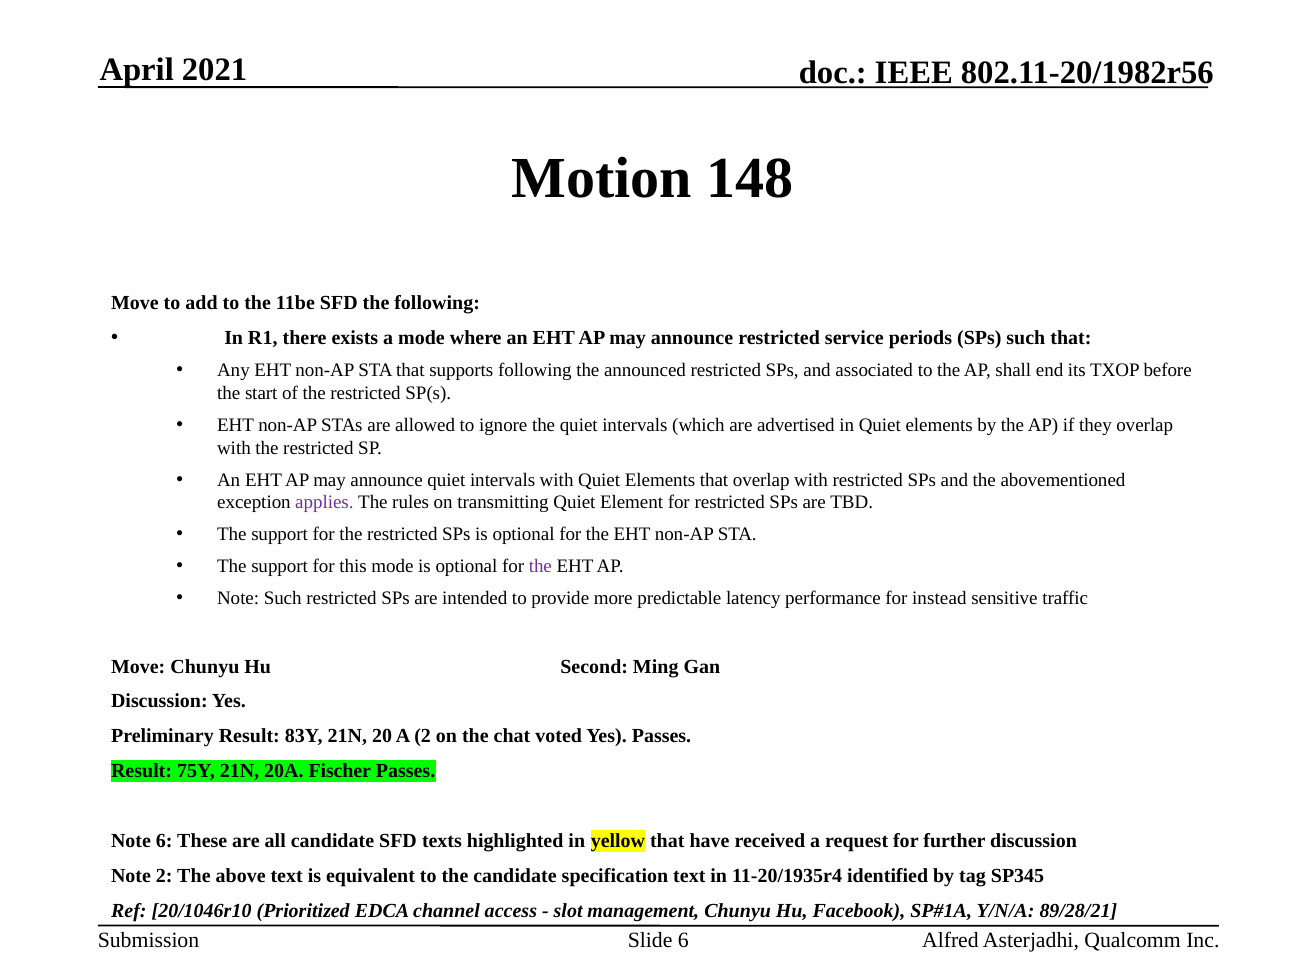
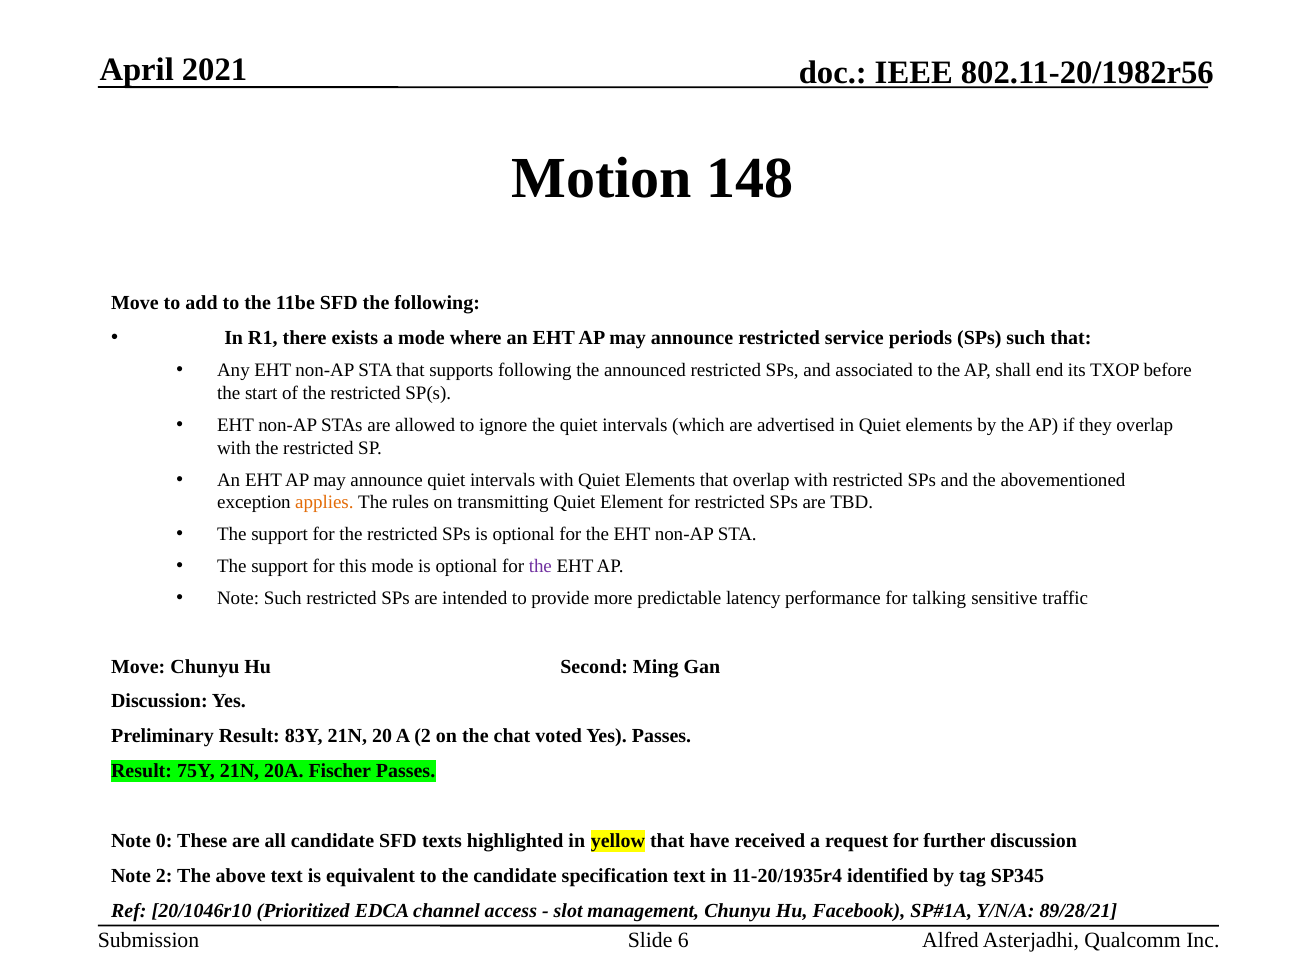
applies colour: purple -> orange (324, 502)
instead: instead -> talking (939, 598)
Note 6: 6 -> 0 (164, 840)
